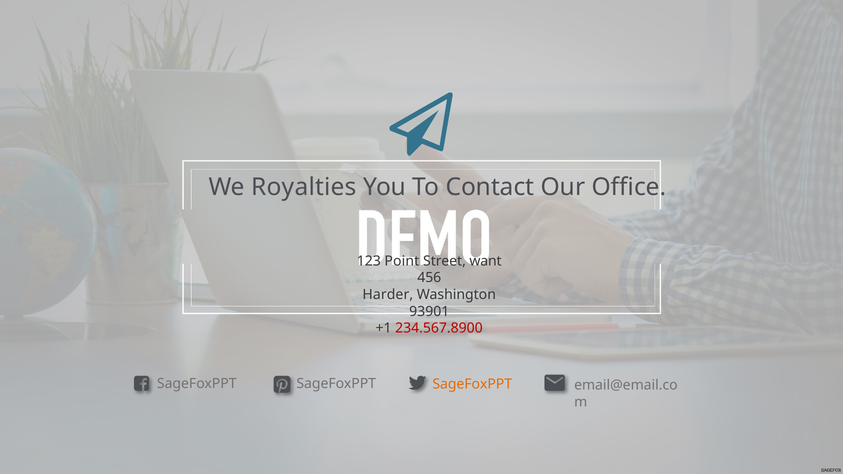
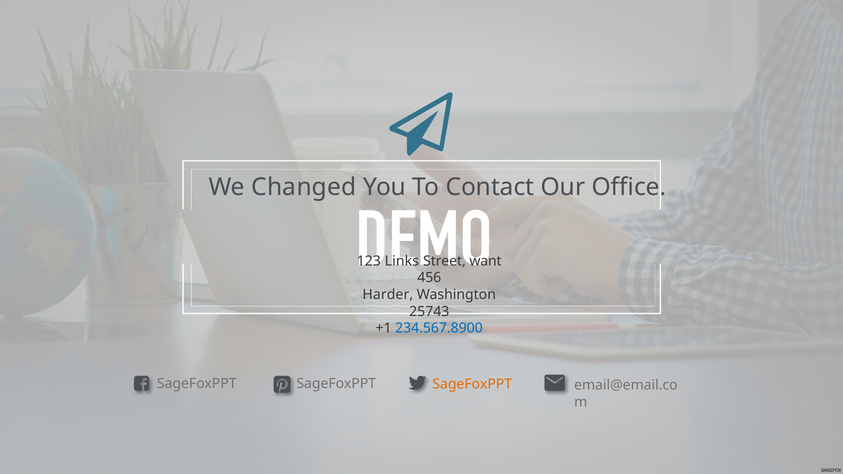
Royalties: Royalties -> Changed (304, 187)
Point: Point -> Links (402, 261)
93901: 93901 -> 25743 (429, 312)
234.567.8900 colour: red -> blue (439, 328)
